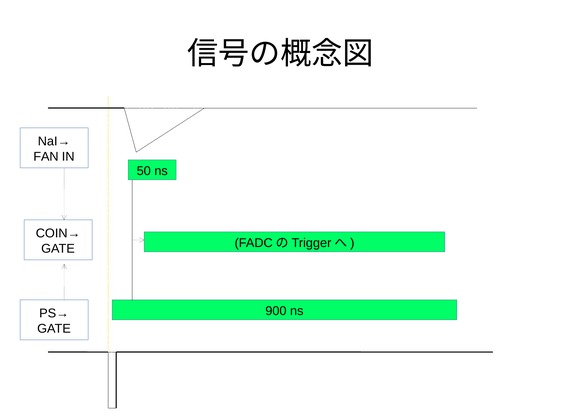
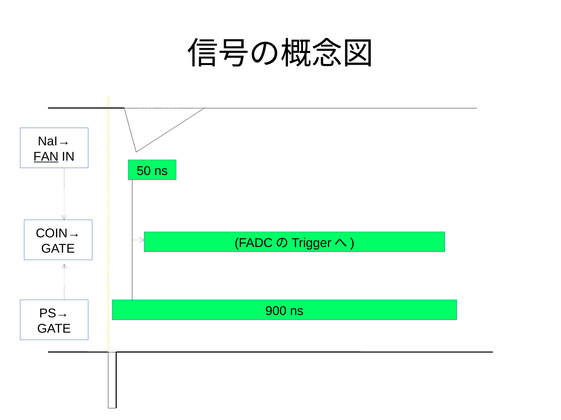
FAN underline: none -> present (46, 157)
